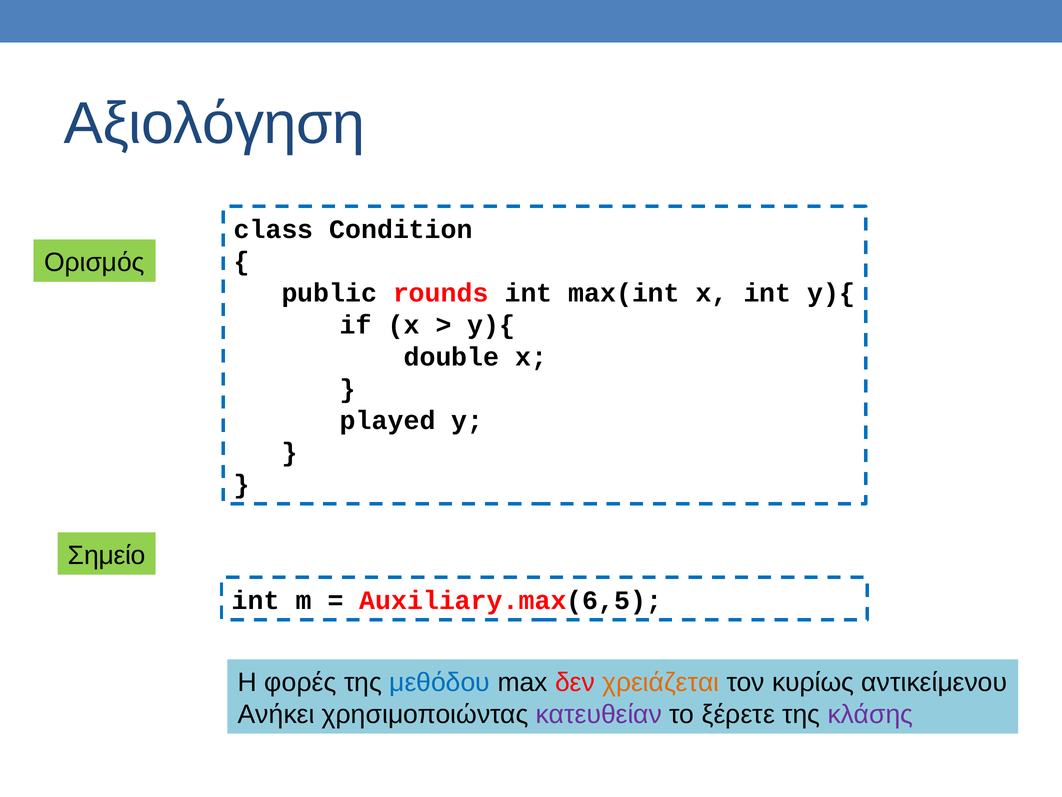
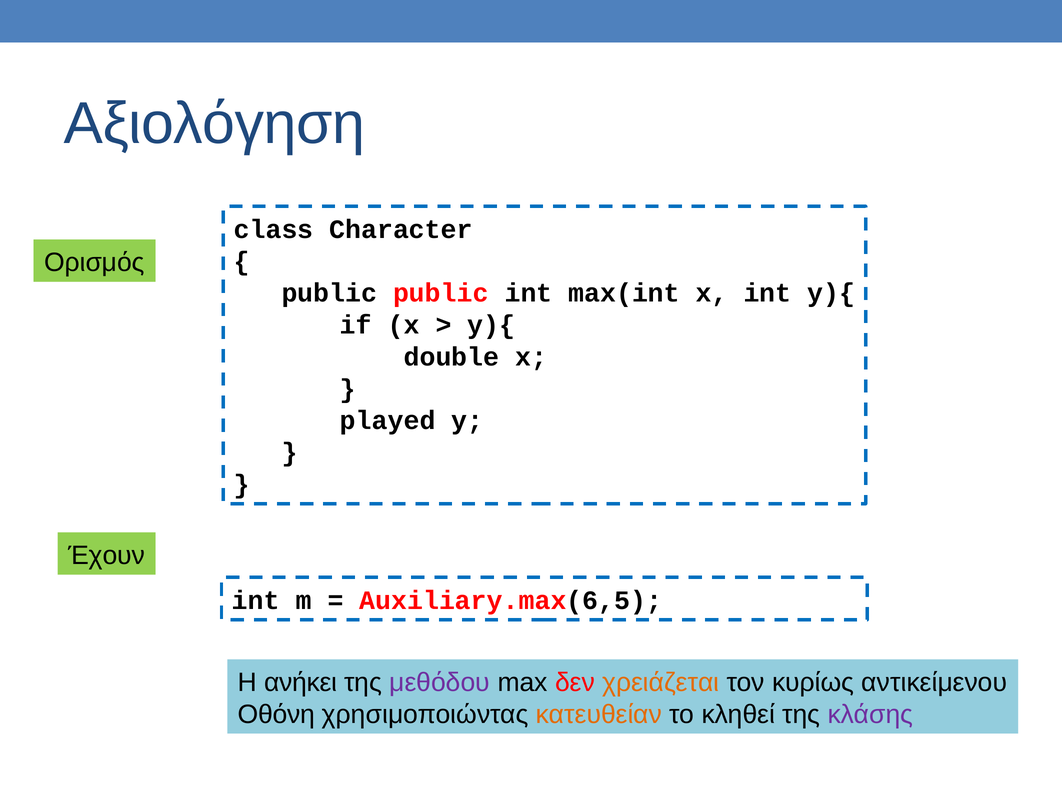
Condition: Condition -> Character (401, 229)
public rounds: rounds -> public (441, 293)
Σημείο: Σημείο -> Έχουν (107, 555)
φορές: φορές -> ανήκει (301, 682)
μεθόδου colour: blue -> purple (440, 682)
Ανήκει: Ανήκει -> Οθόνη (276, 714)
κατευθείαν colour: purple -> orange (599, 714)
ξέρετε: ξέρετε -> κληθεί (738, 714)
